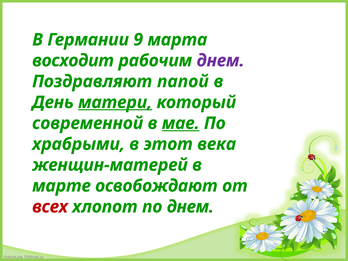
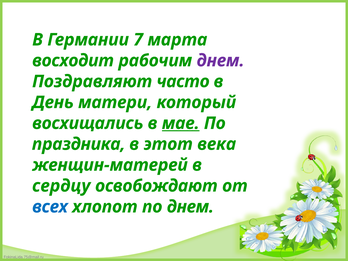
9: 9 -> 7 (138, 40)
папой: папой -> часто (183, 81)
матери underline: present -> none (115, 102)
современной: современной -> восхищались (88, 123)
храбрыми: храбрыми -> праздника (79, 144)
марте: марте -> сердцу (61, 186)
всех colour: red -> blue (50, 207)
